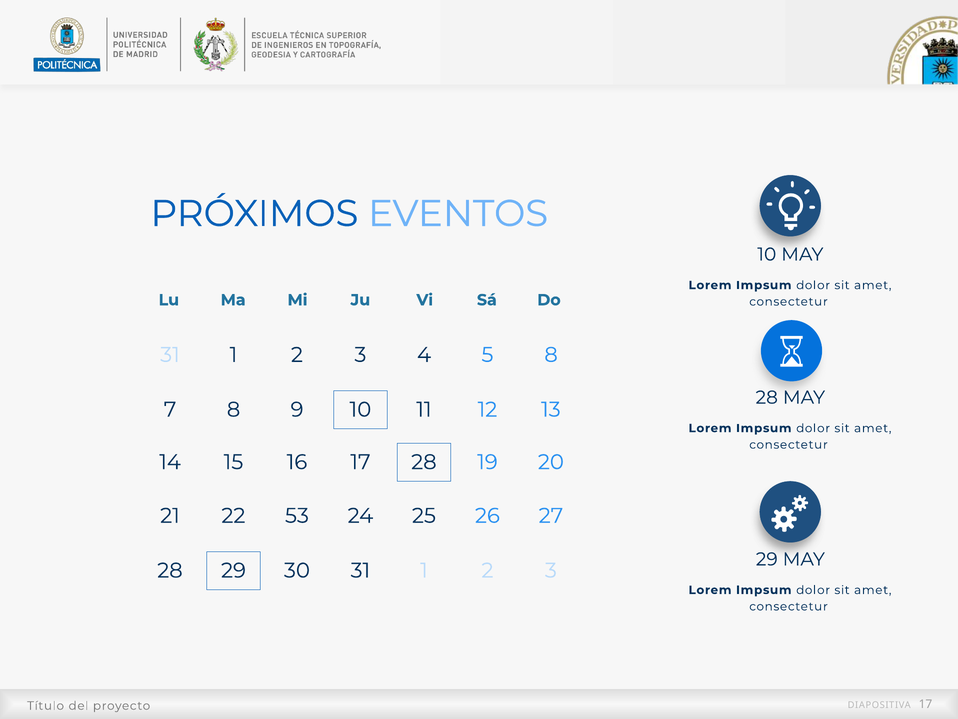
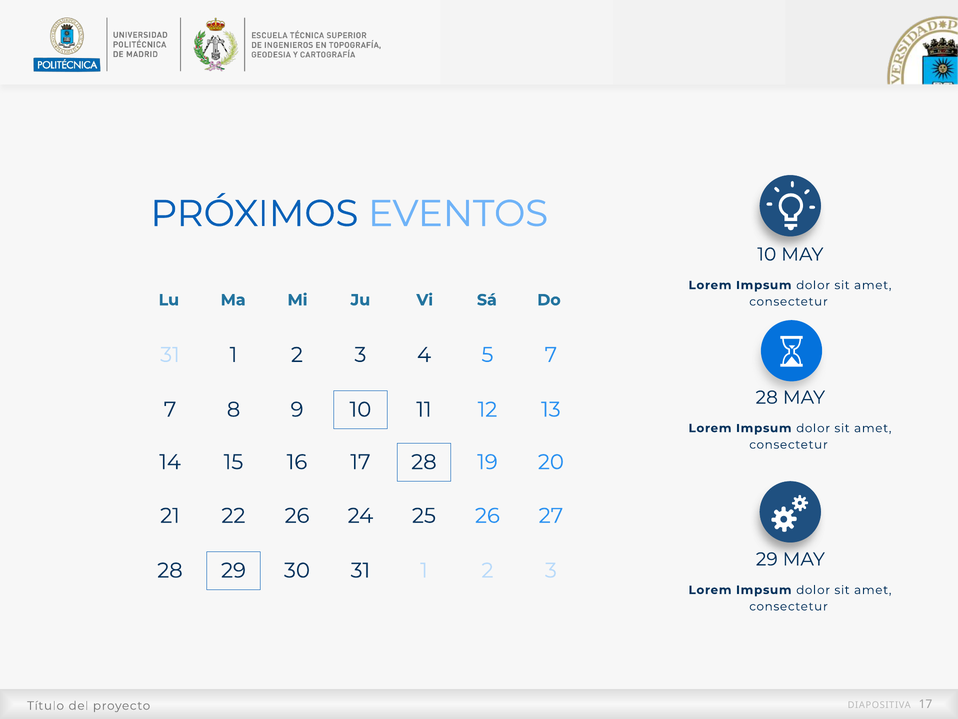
5 8: 8 -> 7 (551, 355)
22 53: 53 -> 26 (297, 515)
